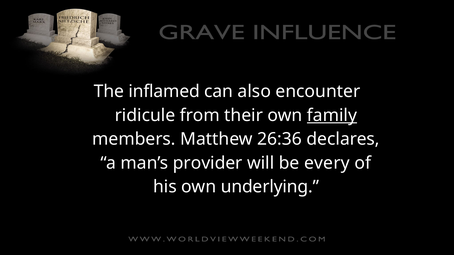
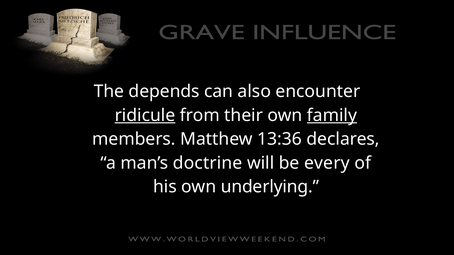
inflamed: inflamed -> depends (164, 92)
ridicule underline: none -> present (145, 115)
26:36: 26:36 -> 13:36 (280, 139)
provider: provider -> doctrine (208, 163)
